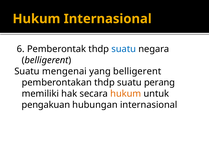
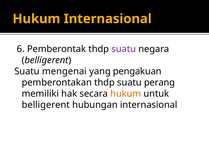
suatu colour: blue -> purple (124, 49)
yang belligerent: belligerent -> pengakuan (137, 71)
pengakuan: pengakuan -> belligerent (46, 105)
